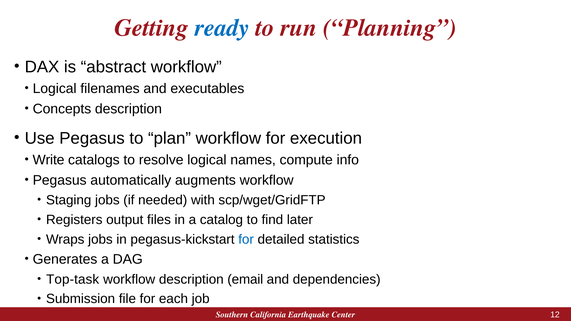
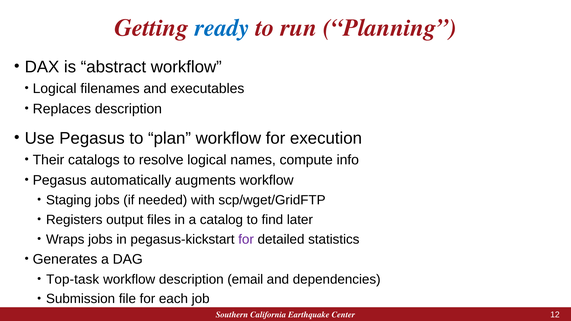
Concepts: Concepts -> Replaces (62, 109)
Write: Write -> Their (48, 160)
for colour: blue -> purple (246, 240)
